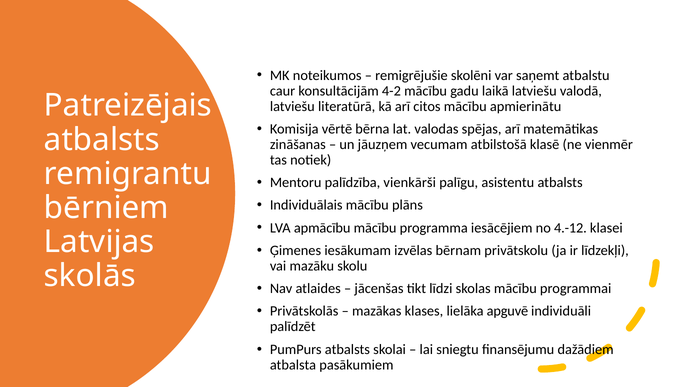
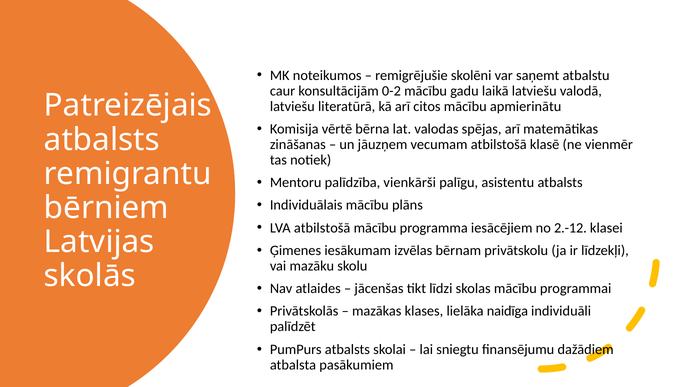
4-2: 4-2 -> 0-2 (391, 91)
LVA apmācību: apmācību -> atbilstošā (322, 228)
4.-12: 4.-12 -> 2.-12 (570, 228)
apguvē: apguvē -> naidīga (507, 311)
